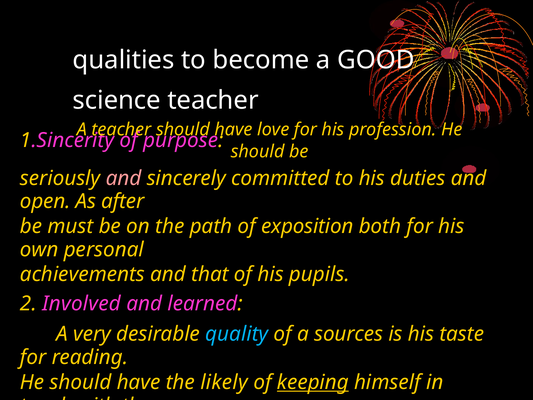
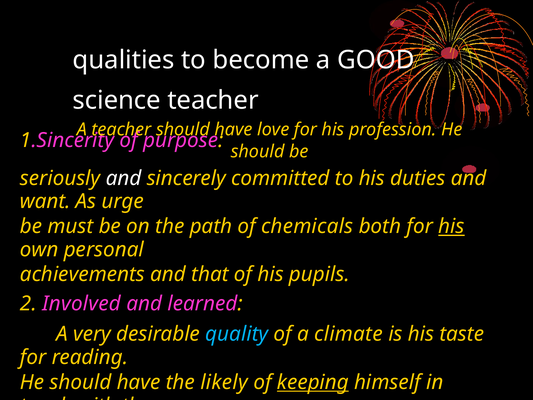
and colour: pink -> white (124, 178)
open: open -> want (45, 201)
after: after -> urge (123, 201)
exposition: exposition -> chemicals (307, 226)
his underline: none -> present (451, 226)
a sources: sources -> climate (348, 334)
